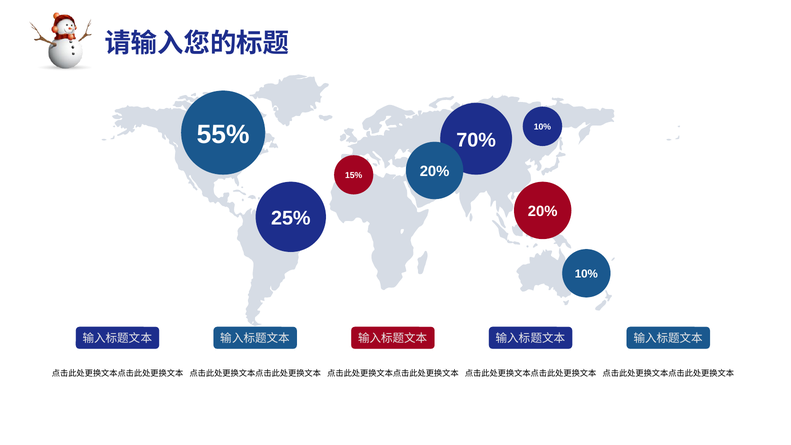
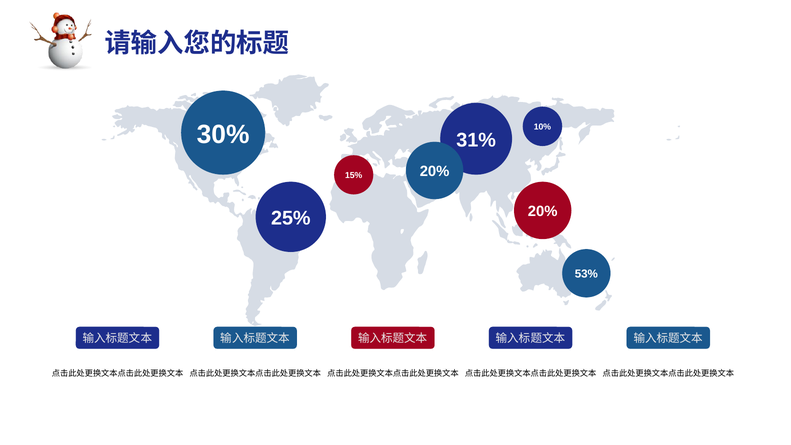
55%: 55% -> 30% (223, 134)
70%: 70% -> 31% (476, 140)
10%: 10% -> 53% (586, 274)
